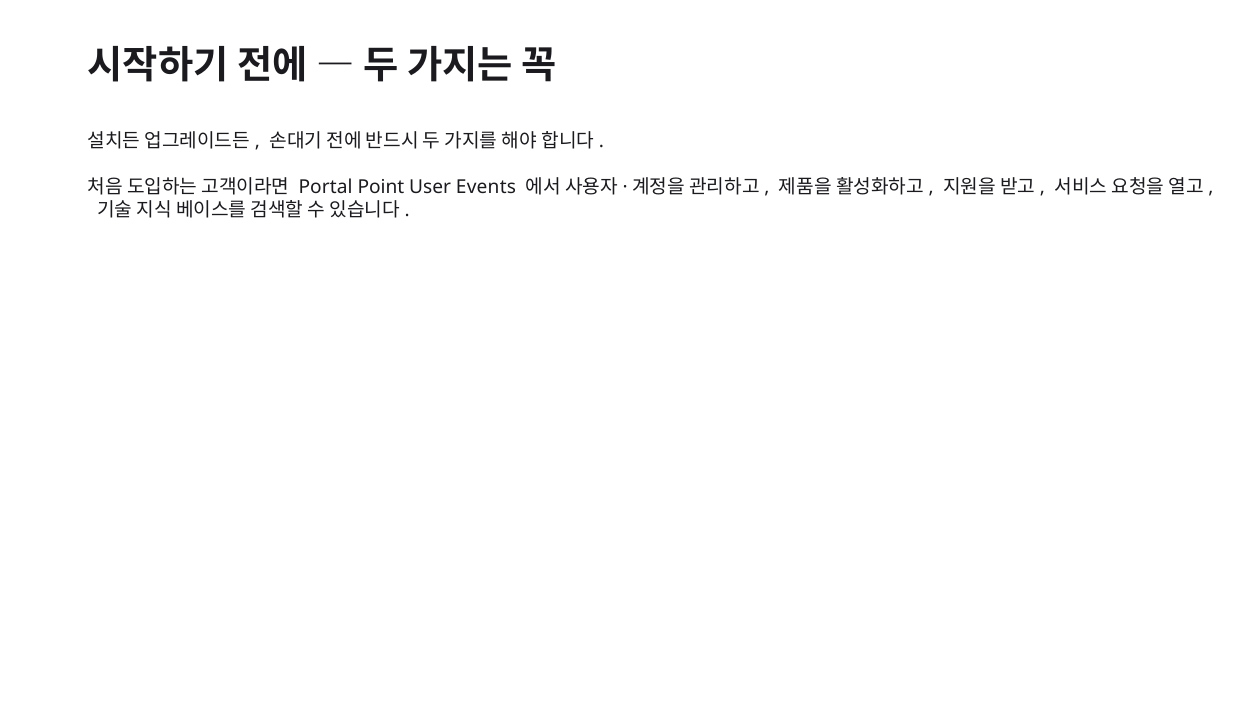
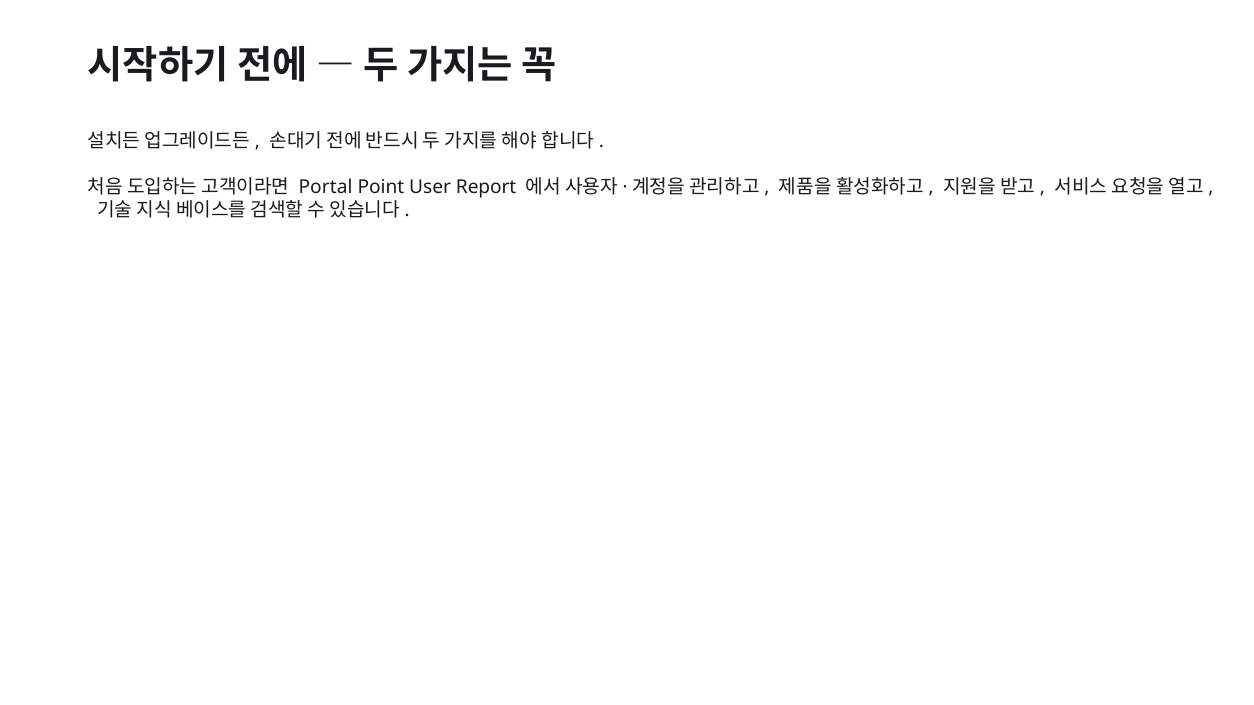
Events: Events -> Report (486, 187)
